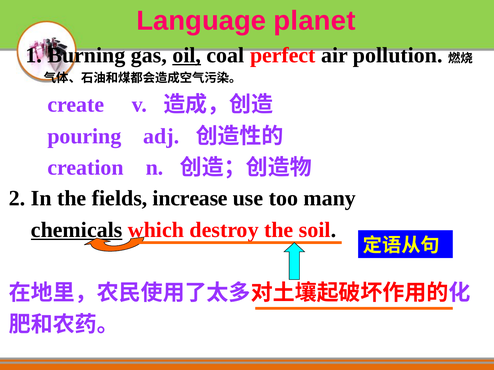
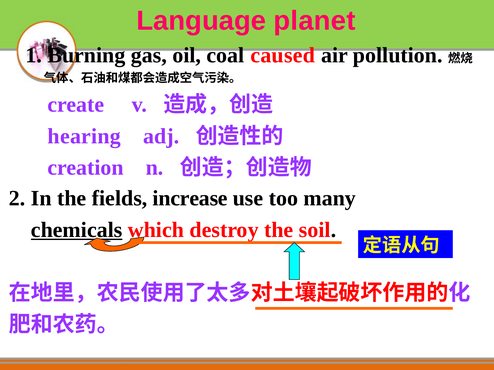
oil underline: present -> none (187, 55)
perfect: perfect -> caused (283, 55)
pouring: pouring -> hearing (84, 136)
